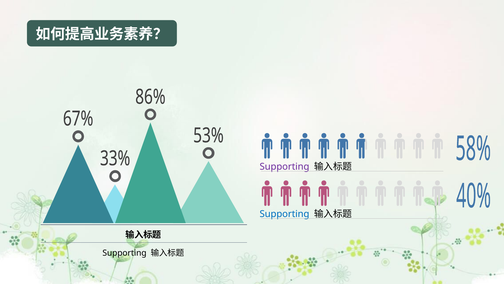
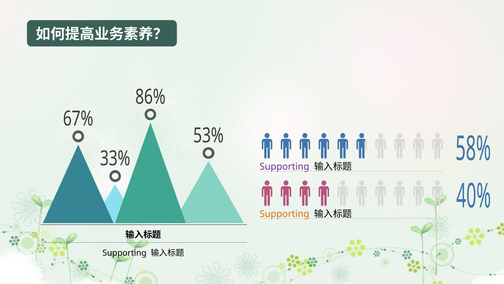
Supporting colour: blue -> orange (284, 214)
